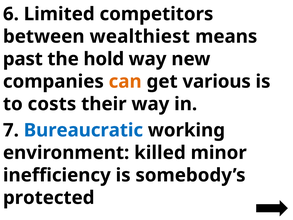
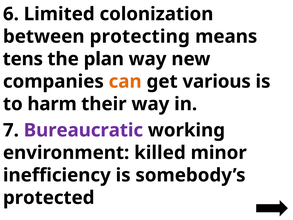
competitors: competitors -> colonization (156, 14)
wealthiest: wealthiest -> protecting (140, 36)
past: past -> tens (23, 59)
hold: hold -> plan (104, 59)
costs: costs -> harm (52, 104)
Bureaucratic colour: blue -> purple (83, 130)
